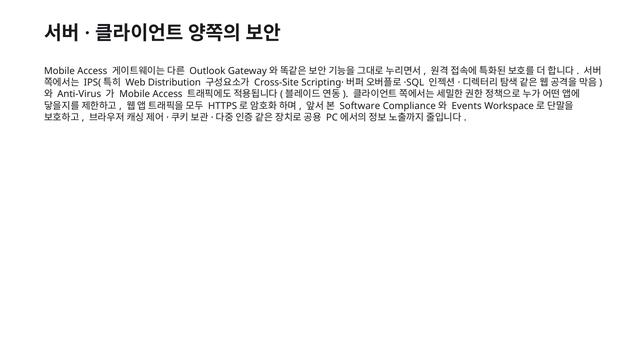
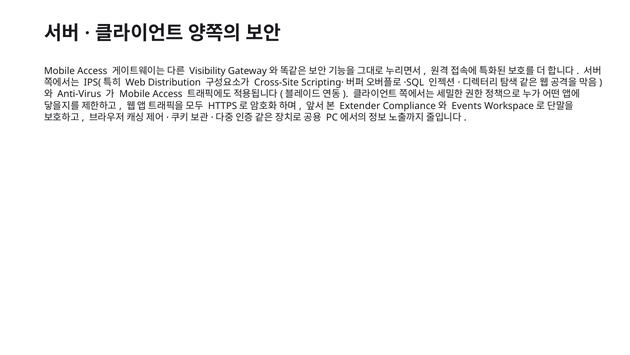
Outlook: Outlook -> Visibility (207, 71)
Software: Software -> Extender (360, 106)
